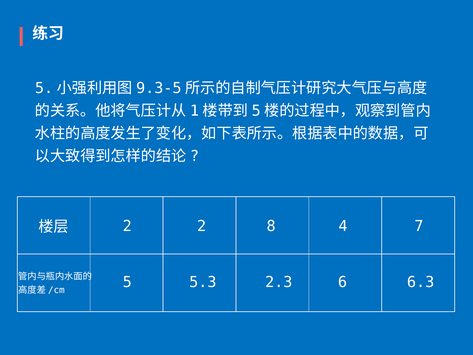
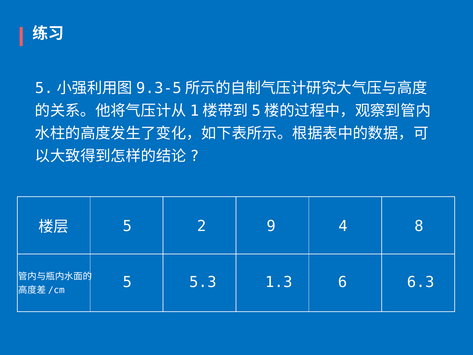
2: 2 -> 5 (127, 226)
8: 8 -> 9 (271, 226)
7: 7 -> 8 (419, 226)
2.3: 2.3 -> 1.3 (279, 282)
